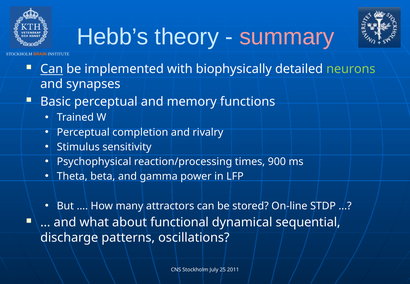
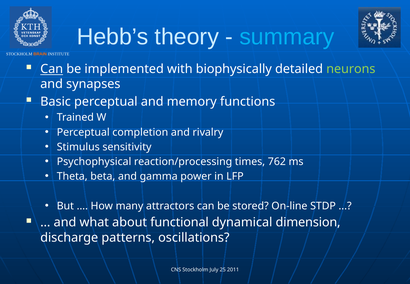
summary colour: pink -> light blue (287, 37)
900: 900 -> 762 (277, 162)
sequential: sequential -> dimension (308, 222)
